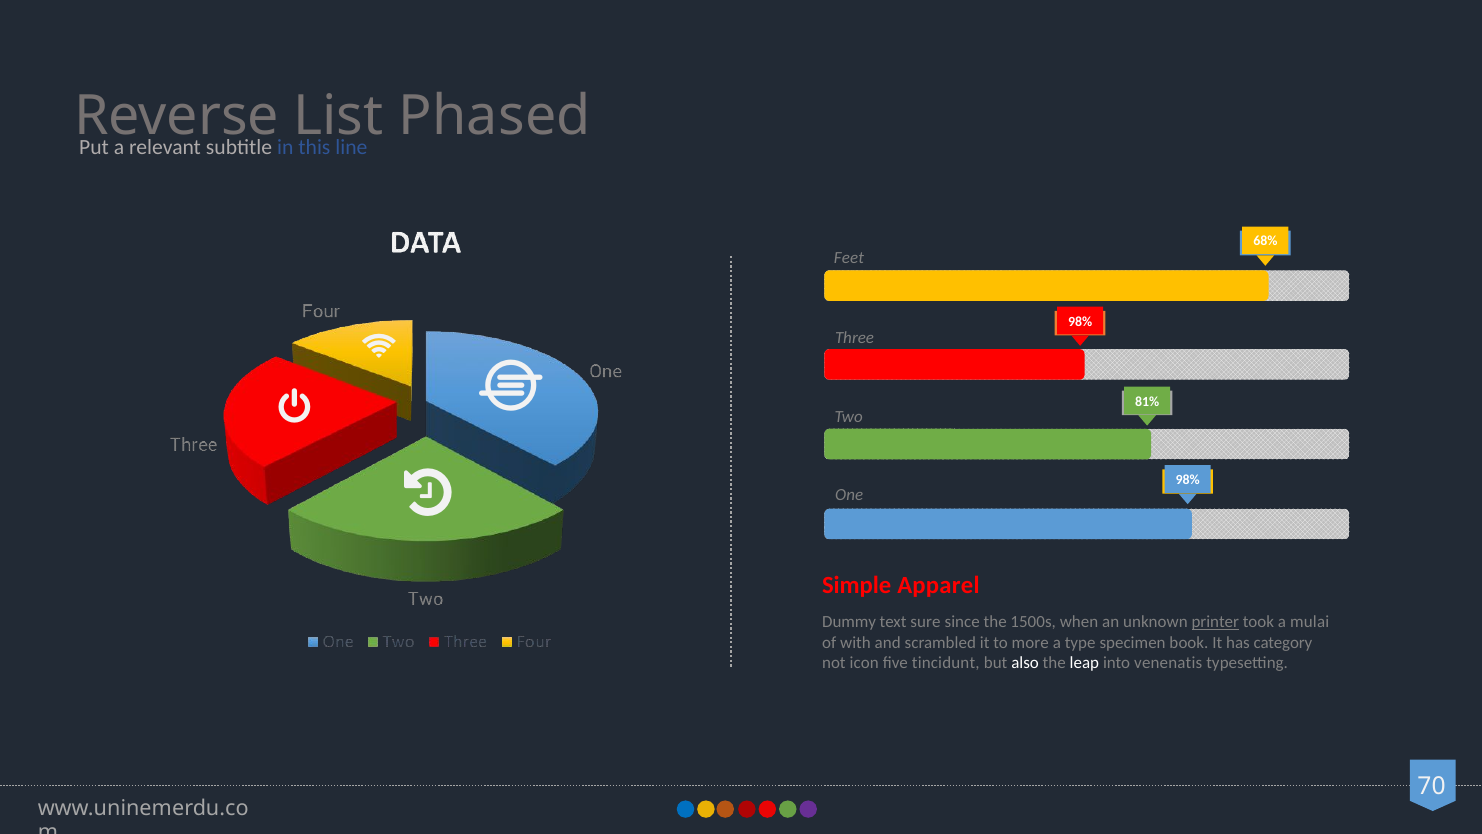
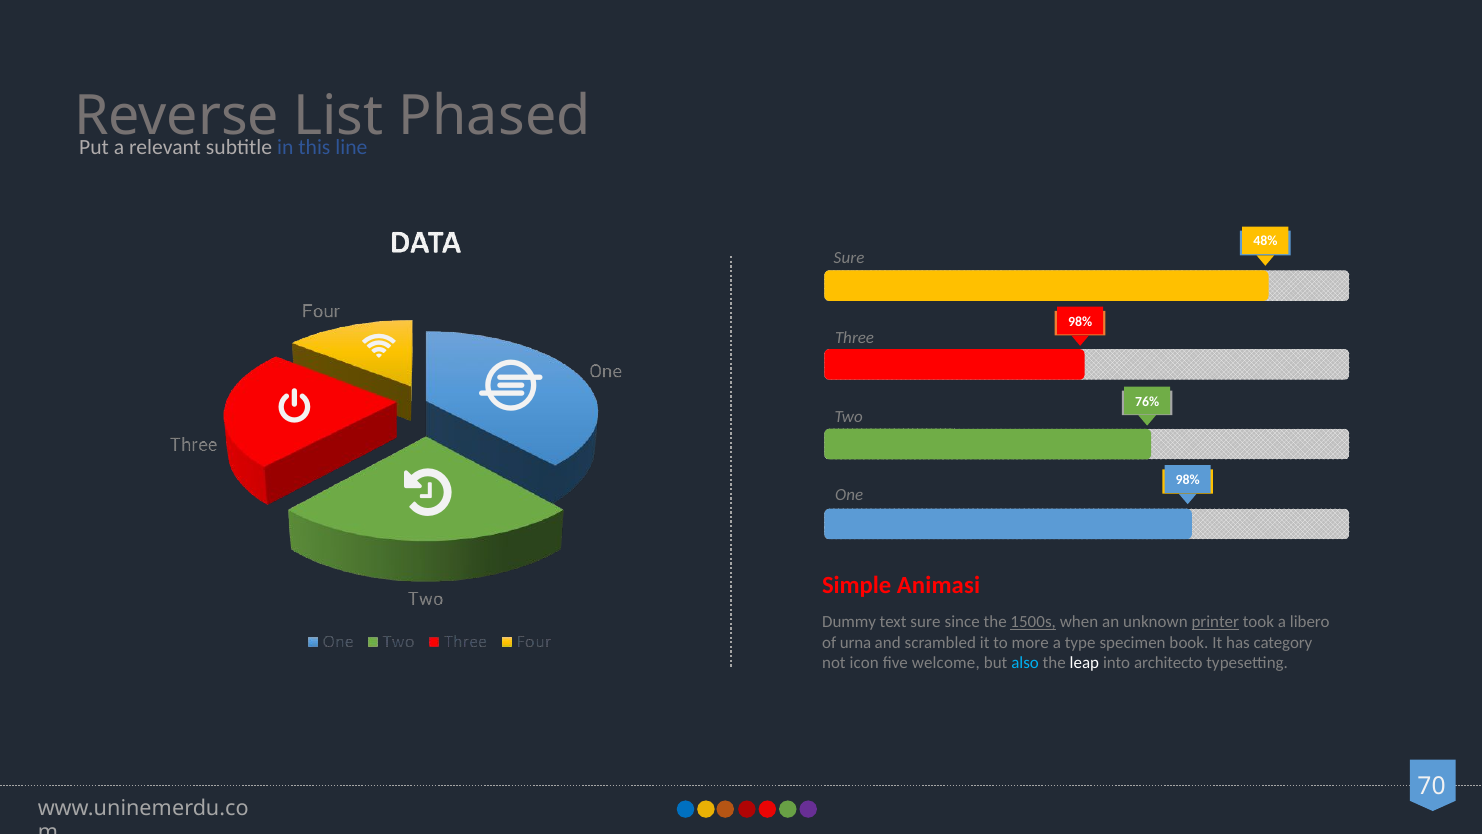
68%: 68% -> 48% (1265, 241)
Feet: Feet -> Sure (849, 258)
81%: 81% -> 76% (1147, 401)
Apparel: Apparel -> Animasi (938, 585)
1500s underline: none -> present (1033, 622)
mulai: mulai -> libero (1310, 622)
with: with -> urna (856, 642)
tincidunt: tincidunt -> welcome (946, 663)
also colour: white -> light blue (1025, 663)
venenatis: venenatis -> architecto (1168, 663)
